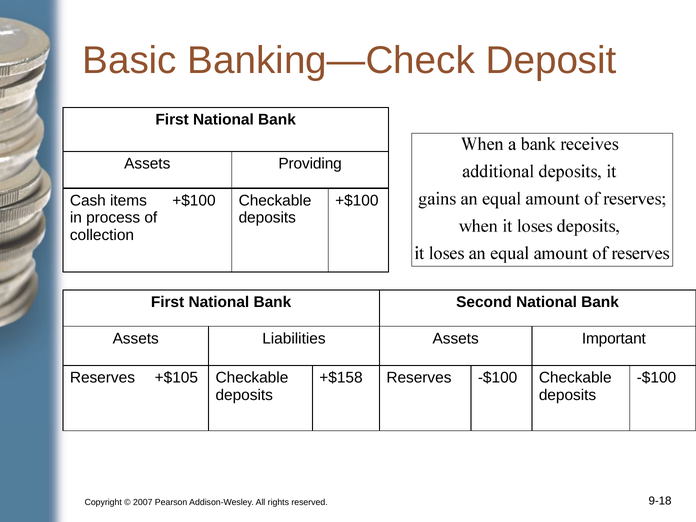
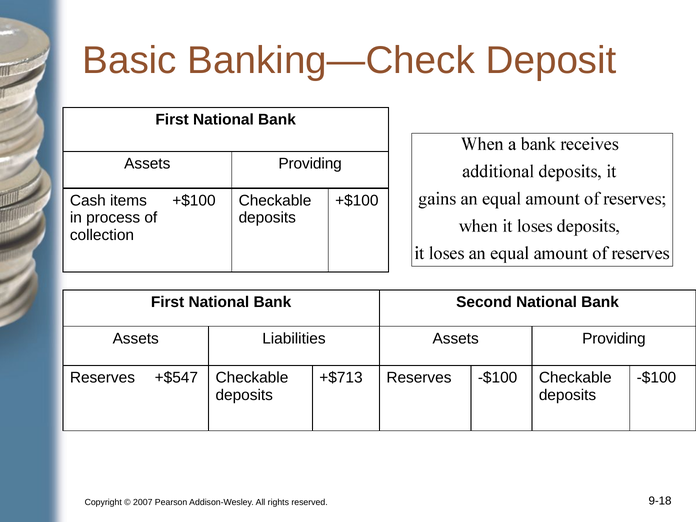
Liabilities Assets Important: Important -> Providing (614, 339)
+$105: +$105 -> +$547 (176, 378)
+$158: +$158 -> +$713 (341, 378)
